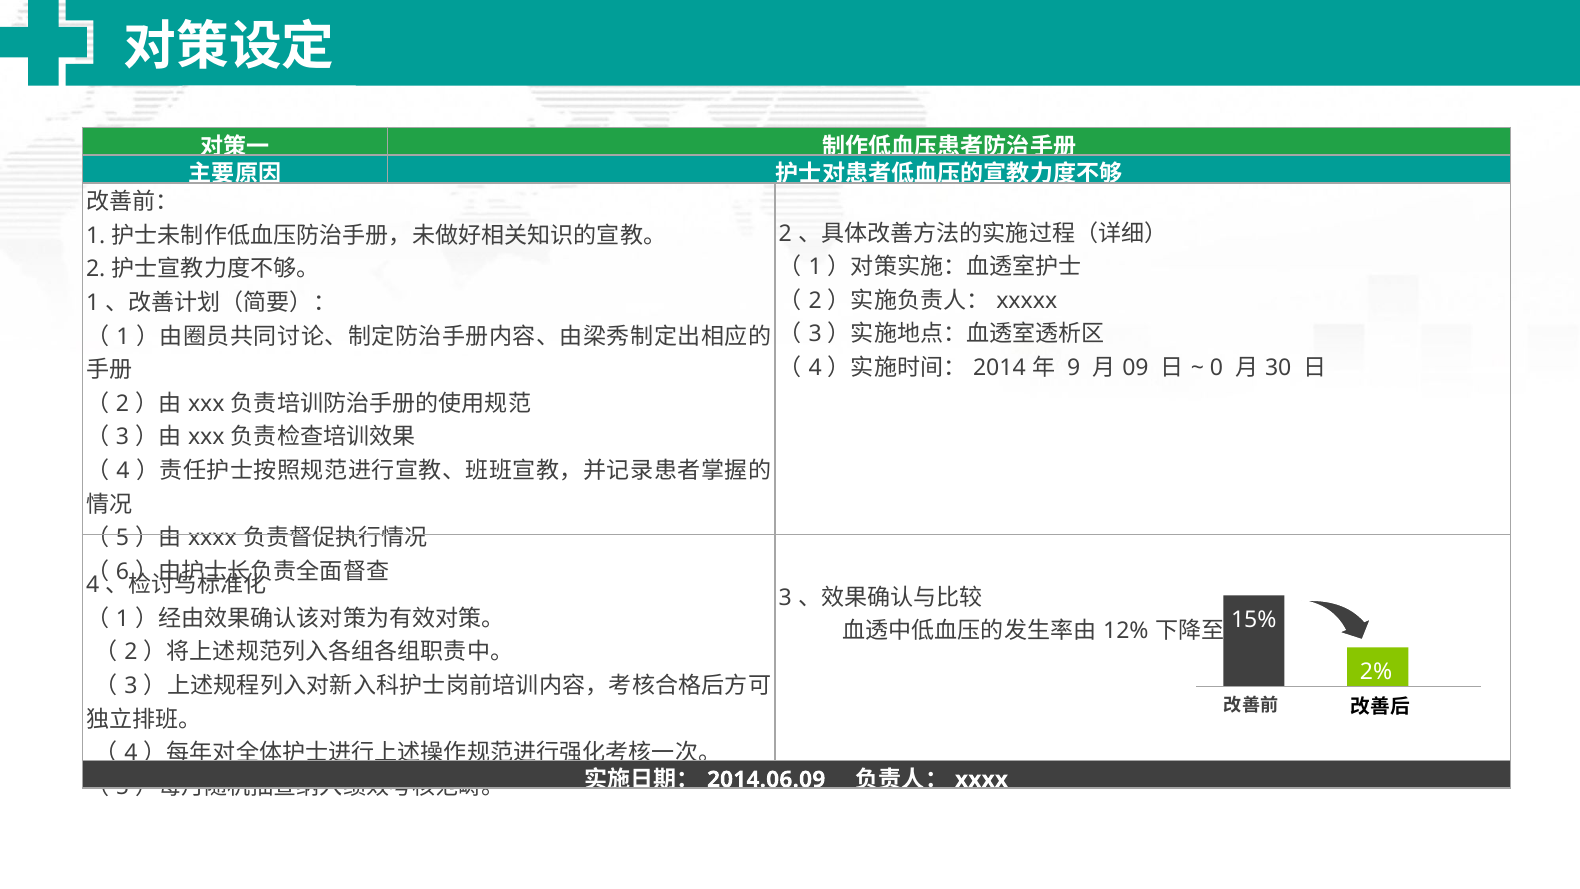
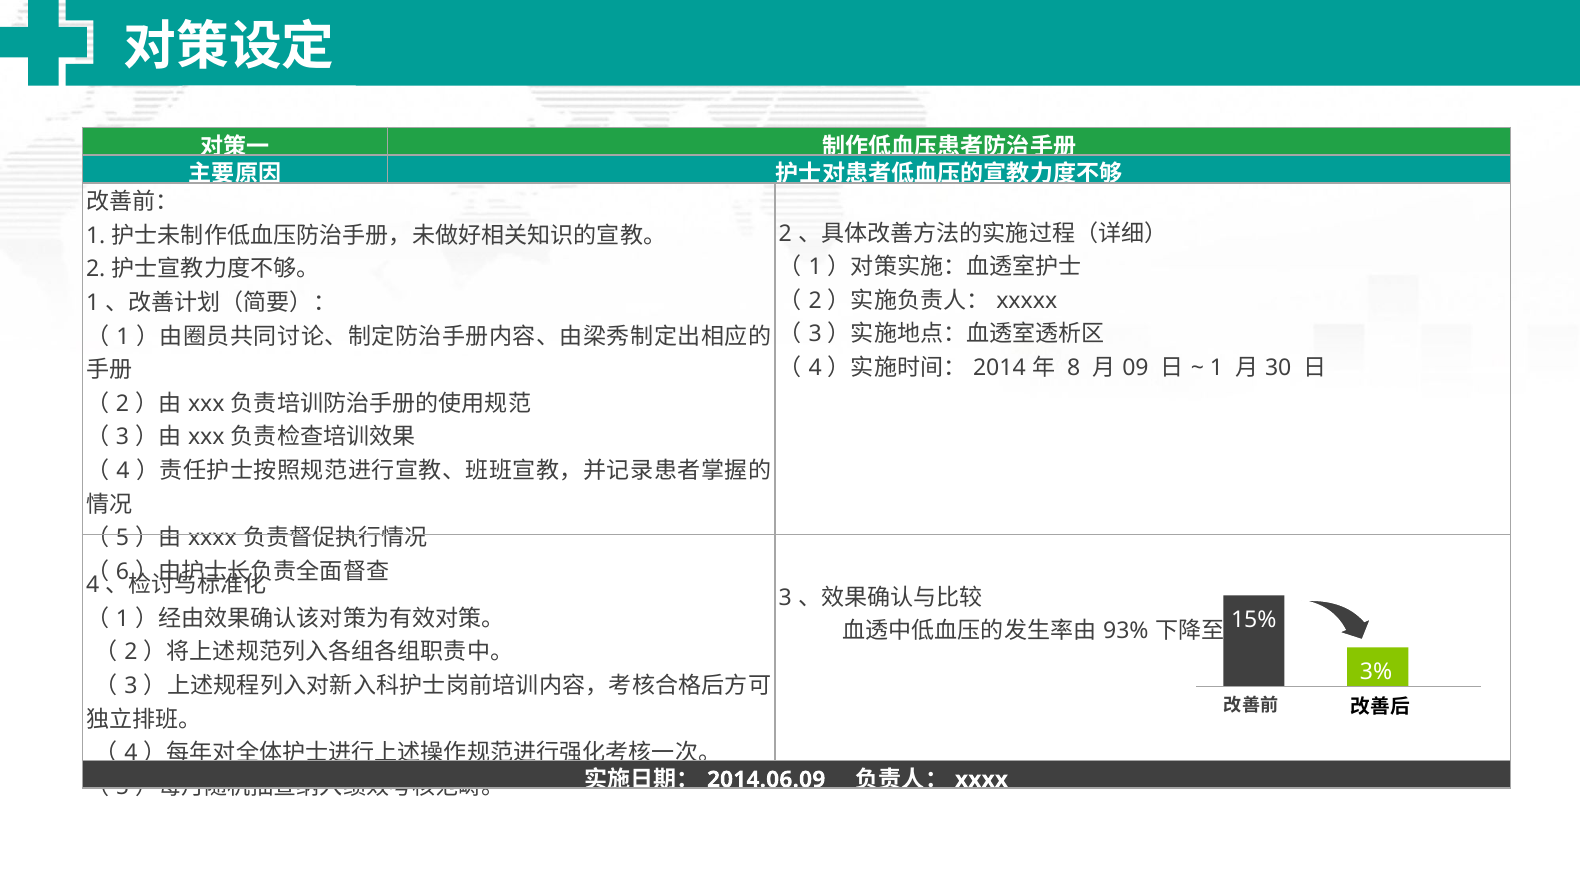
9: 9 -> 8 (1074, 368)
0: 0 -> 1 (1217, 368)
12%: 12% -> 93% (1126, 631)
2%: 2% -> 3% (1376, 671)
